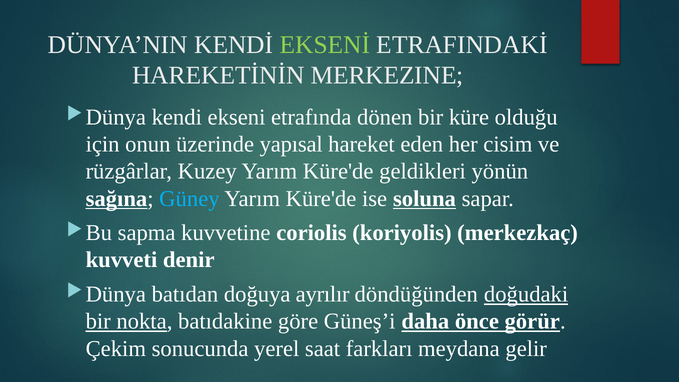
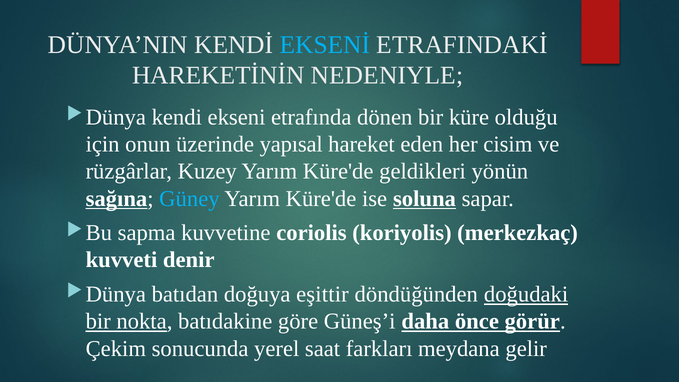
EKSENİ colour: light green -> light blue (325, 45)
MERKEZINE: MERKEZINE -> NEDENIYLE (387, 75)
ayrılır: ayrılır -> eşittir (322, 294)
